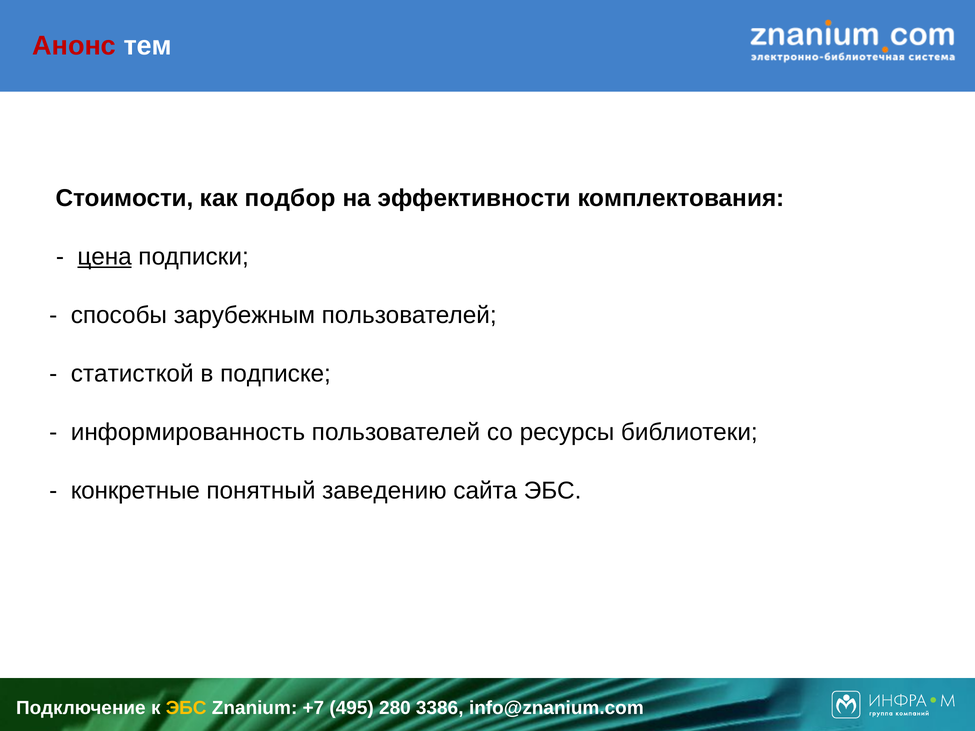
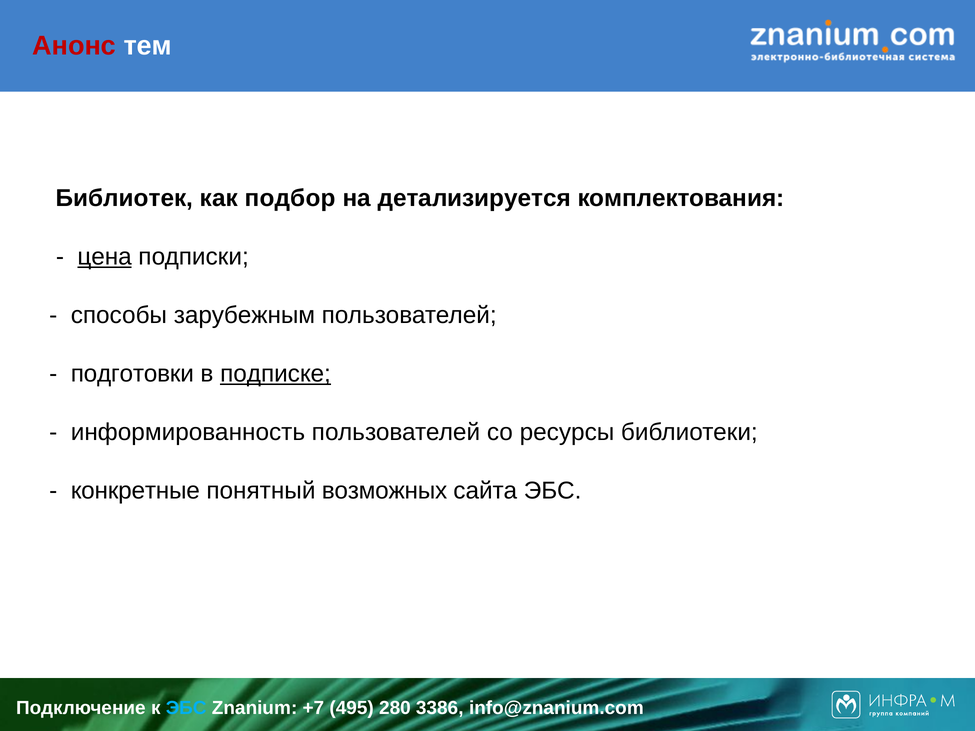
Стоимости: Стоимости -> Библиотек (124, 198)
эффективности: эффективности -> детализируется (474, 198)
статисткой: статисткой -> подготовки (132, 374)
подписке underline: none -> present (275, 374)
заведению: заведению -> возможных (384, 491)
ЭБС colour: yellow -> light blue (186, 708)
